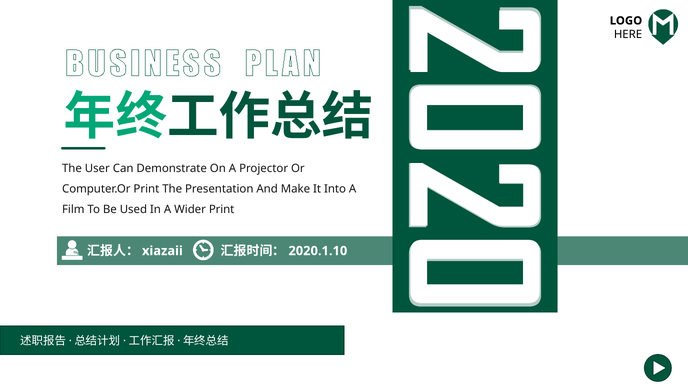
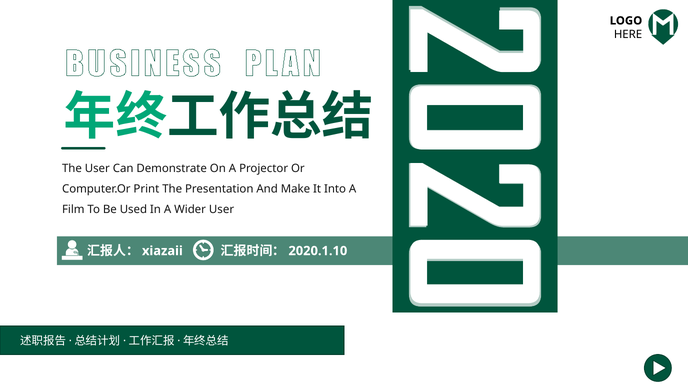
Wider Print: Print -> User (222, 210)
